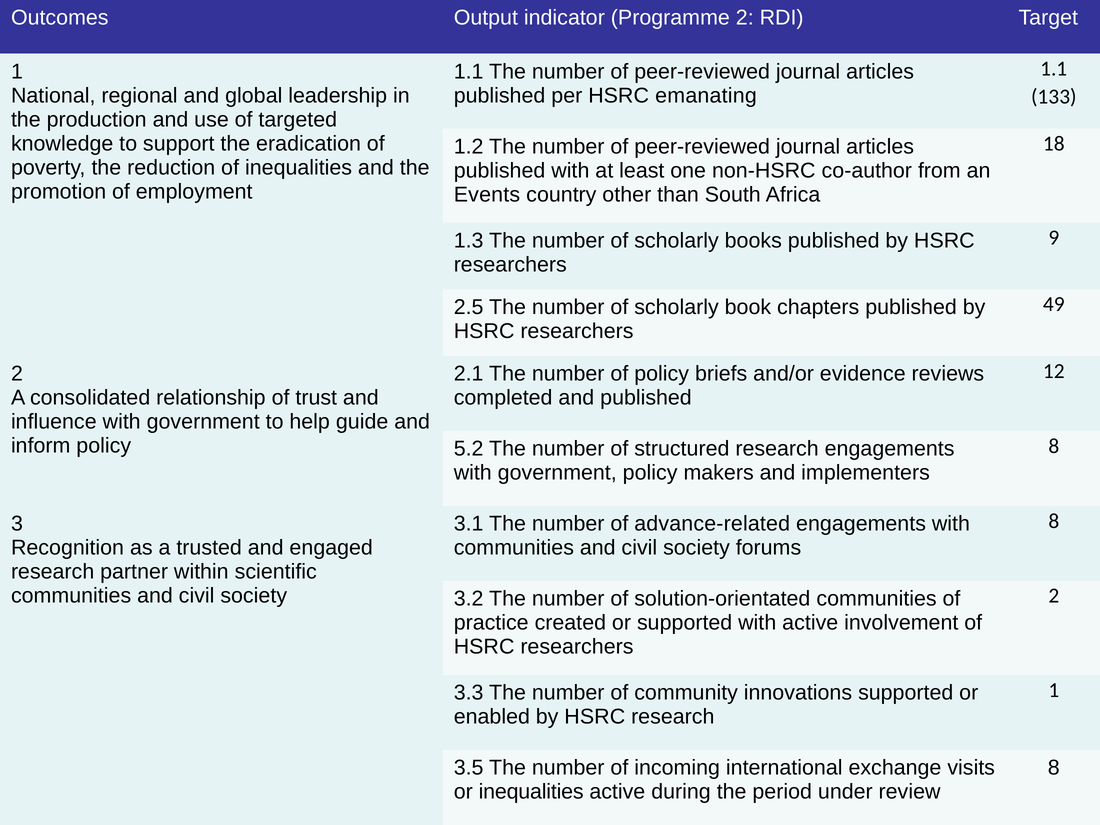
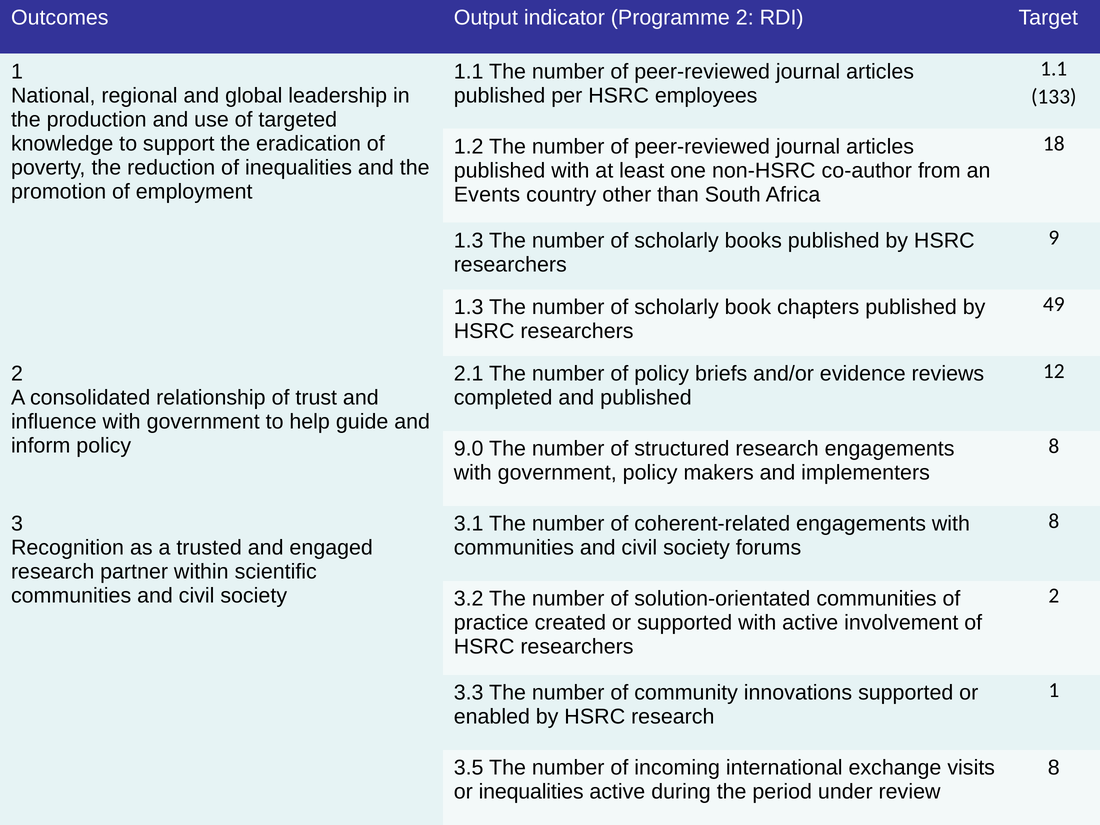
emanating: emanating -> employees (706, 96)
2.5: 2.5 -> 1.3 (469, 307)
5.2: 5.2 -> 9.0 (469, 449)
advance-related: advance-related -> coherent-related (712, 524)
